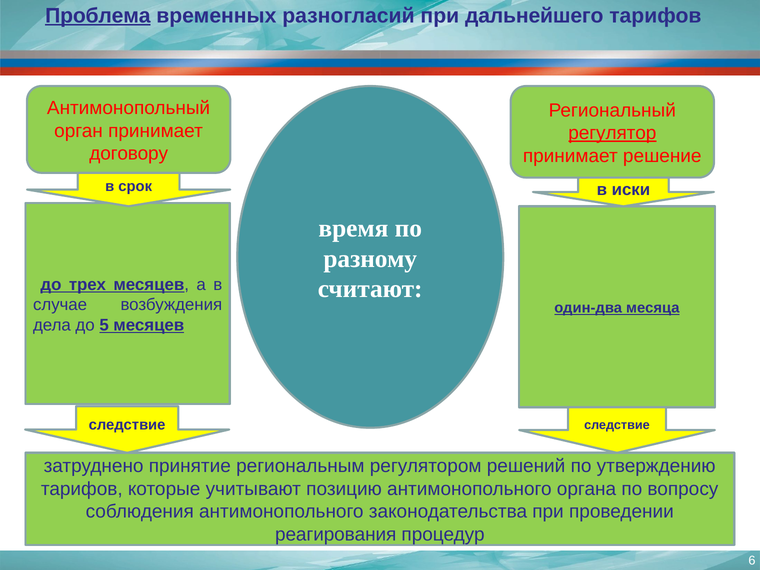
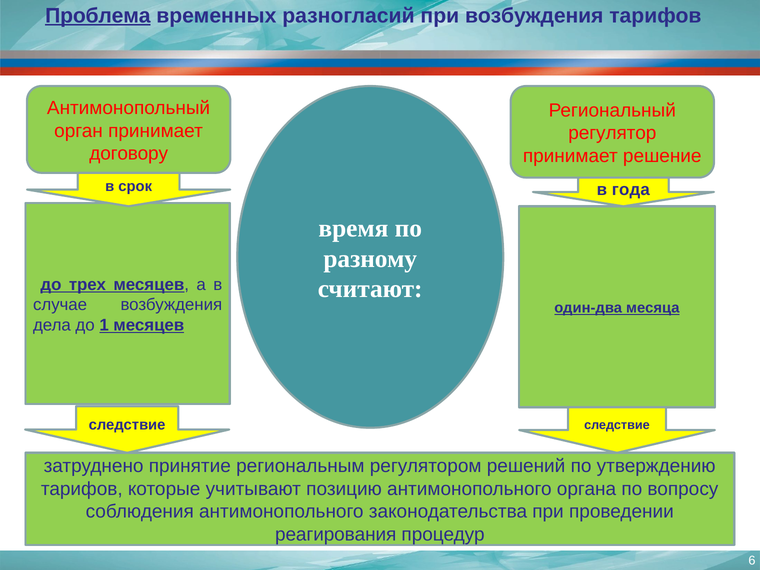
при дальнейшего: дальнейшего -> возбуждения (534, 16)
регулятор underline: present -> none (612, 133)
иски: иски -> года (631, 190)
5: 5 -> 1 (104, 325)
